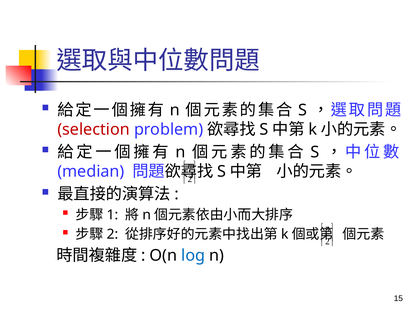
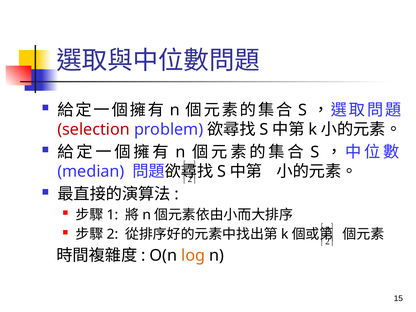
log colour: blue -> orange (193, 256)
